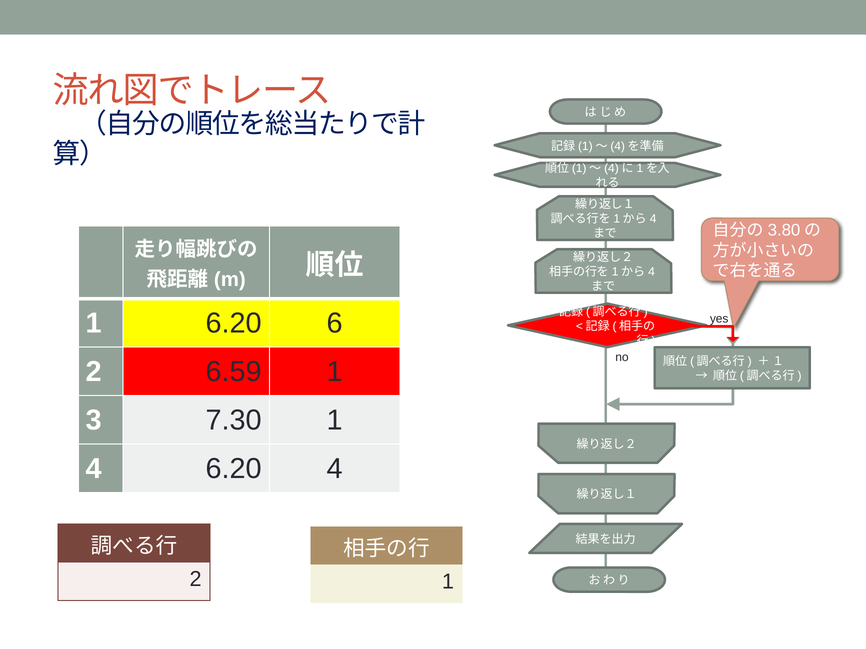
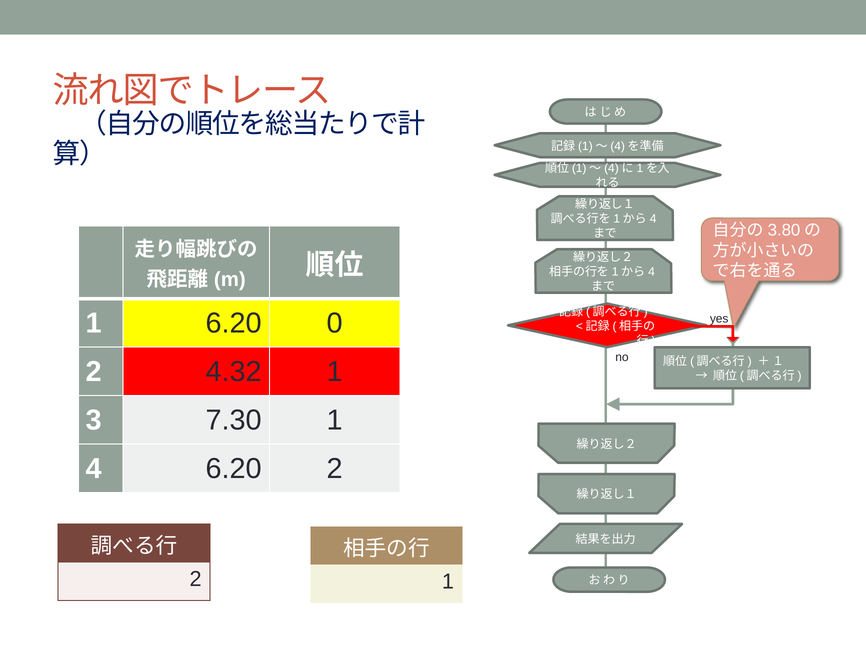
6: 6 -> 0 (335, 324)
6.59: 6.59 -> 4.32 (234, 372)
6.20 4: 4 -> 2 (335, 469)
